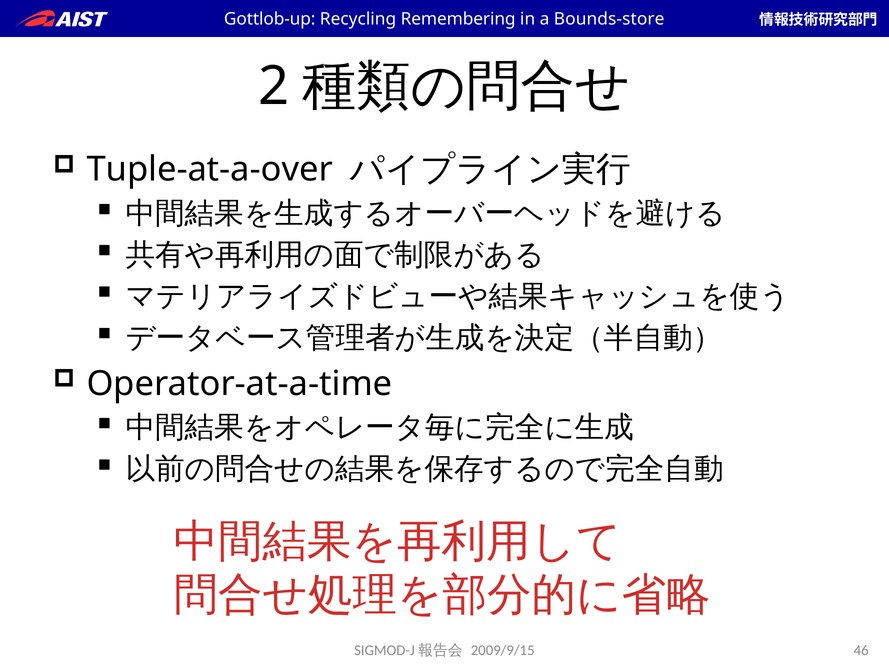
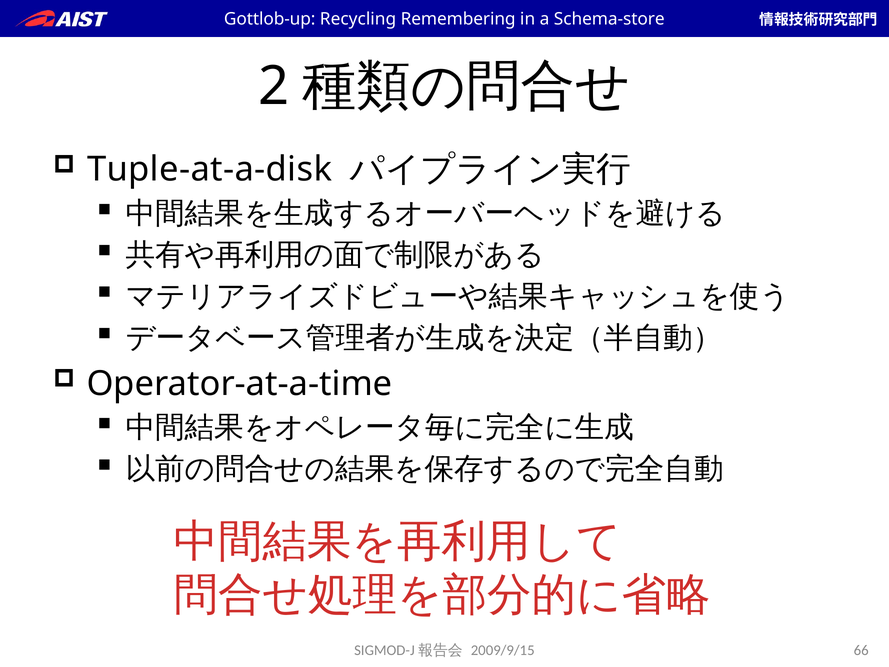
Bounds-store: Bounds-store -> Schema-store (609, 19)
Tuple-at-a-over: Tuple-at-a-over -> Tuple-at-a-disk (210, 169)
46: 46 -> 66 (861, 650)
